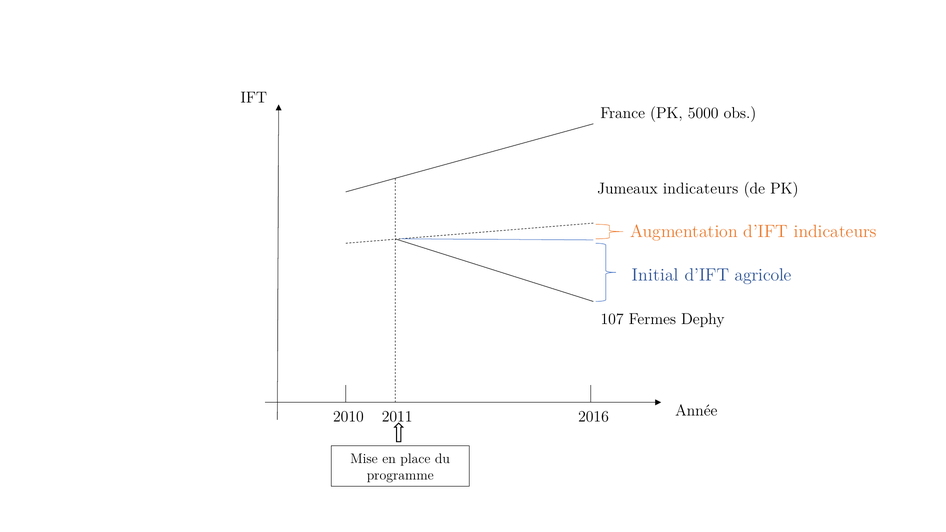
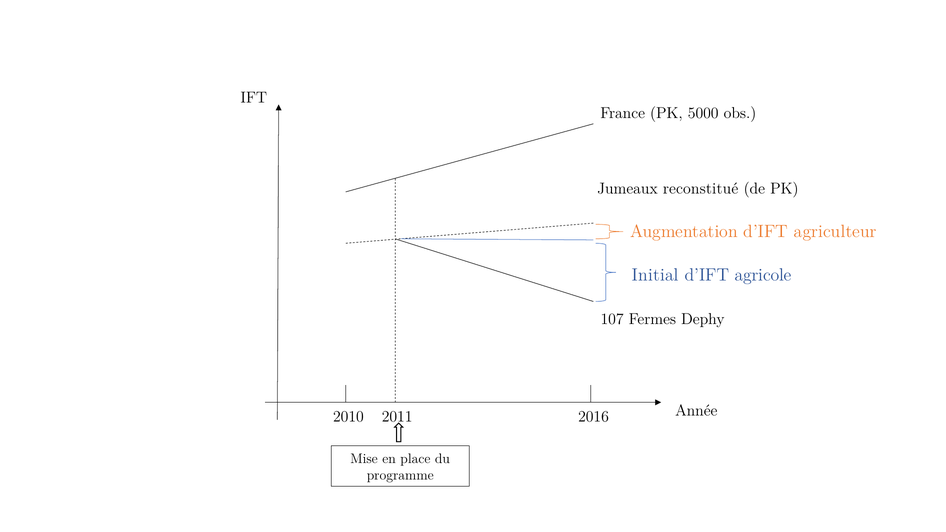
Jumeaux indicateurs: indicateurs -> reconstitué (701, 189)
d’IFT indicateurs: indicateurs -> agriculteur (835, 232)
